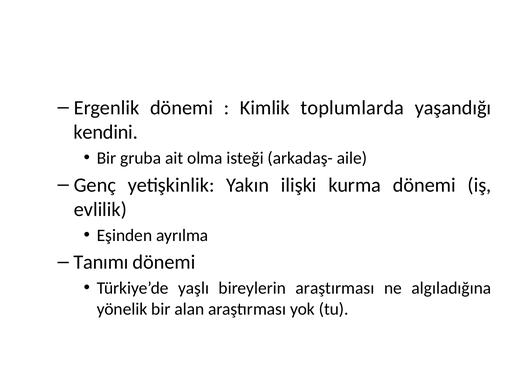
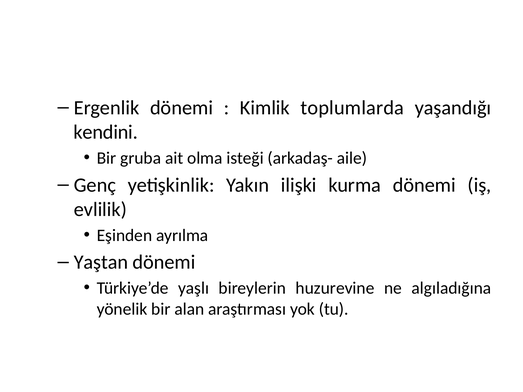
Tanımı: Tanımı -> Yaştan (101, 262)
bireylerin araştırması: araştırması -> huzurevine (335, 288)
